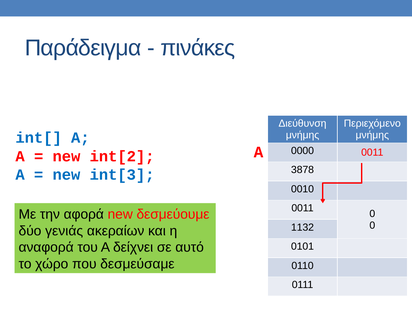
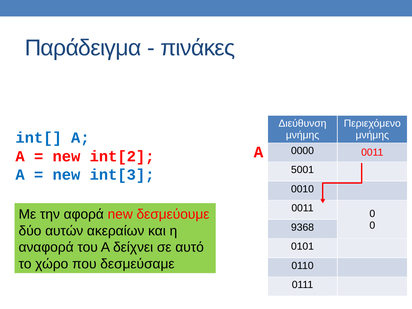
3878: 3878 -> 5001 (303, 170)
1132: 1132 -> 9368 (303, 227)
γενιάς: γενιάς -> αυτών (64, 231)
